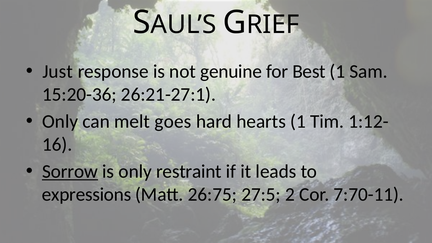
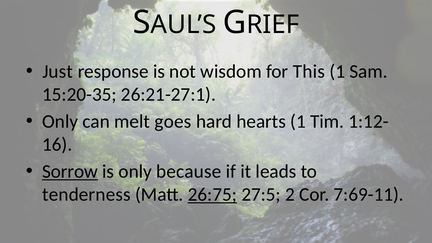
genuine: genuine -> wisdom (231, 72)
Best: Best -> This (309, 72)
15:20-36: 15:20-36 -> 15:20-35 (79, 95)
restraint: restraint -> because (189, 172)
expressions: expressions -> tenderness (86, 195)
26:75 underline: none -> present (212, 195)
7:70-11: 7:70-11 -> 7:69-11 (369, 195)
